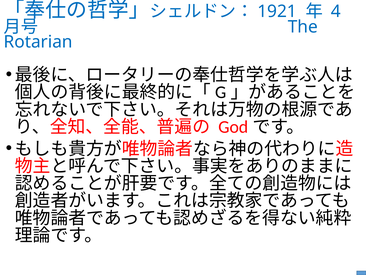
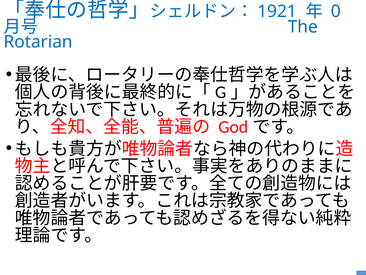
4: 4 -> 0 (336, 11)
